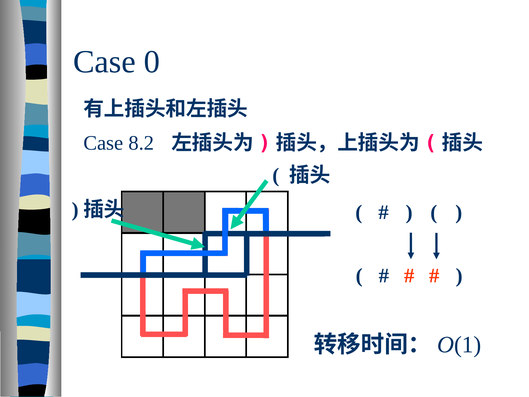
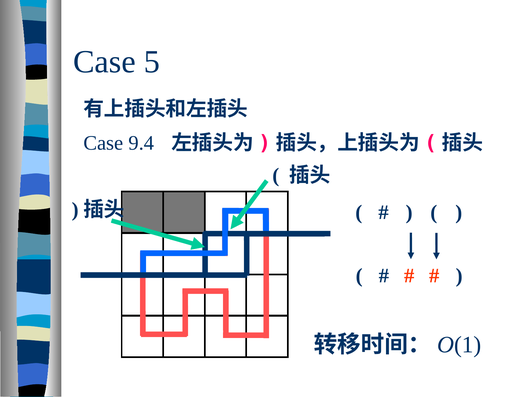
0: 0 -> 5 (152, 62)
8.2: 8.2 -> 9.4 (141, 143)
